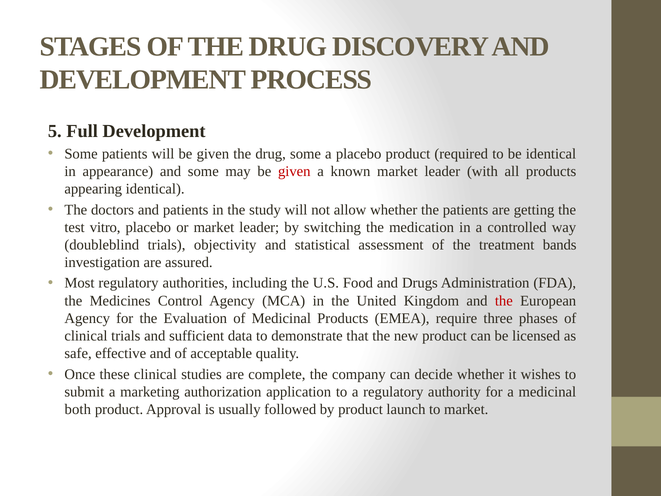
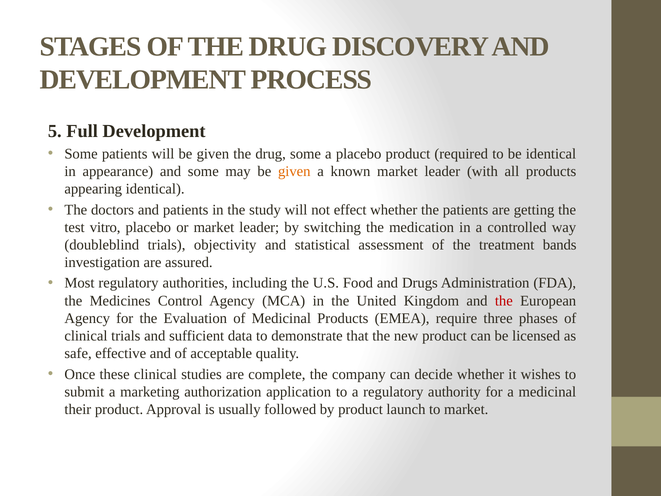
given colour: red -> orange (294, 171)
allow: allow -> effect (350, 210)
both: both -> their (78, 409)
